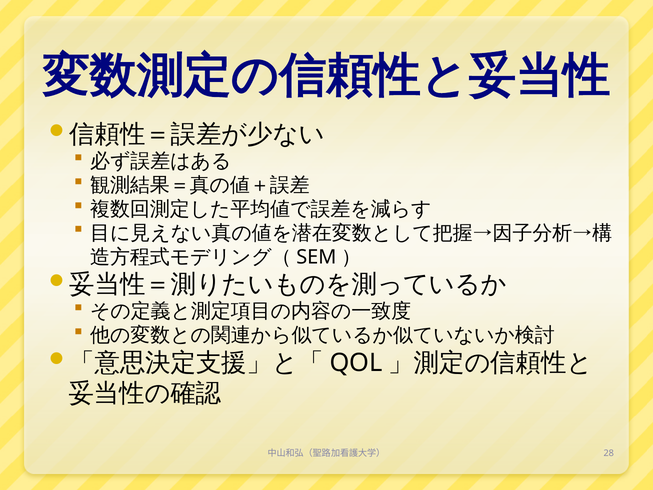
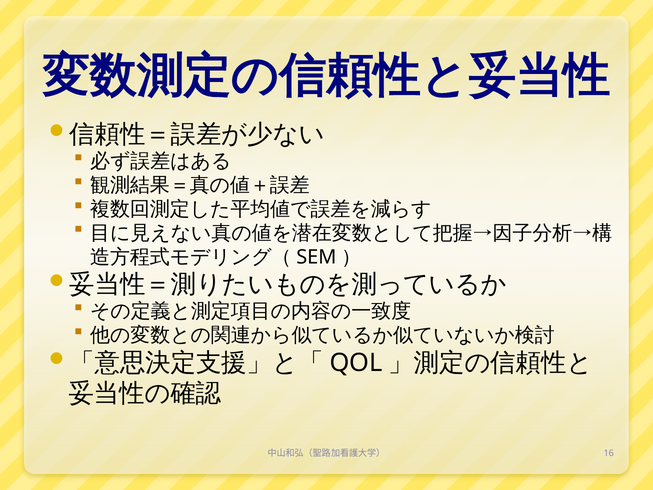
28: 28 -> 16 (609, 453)
